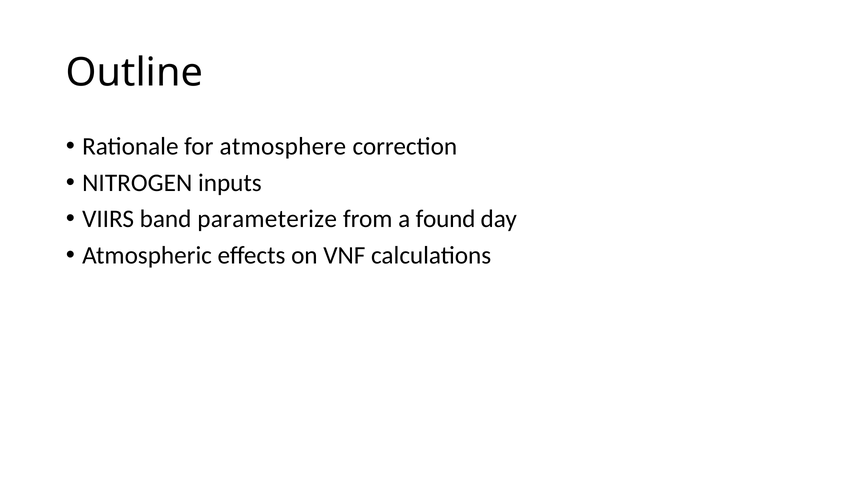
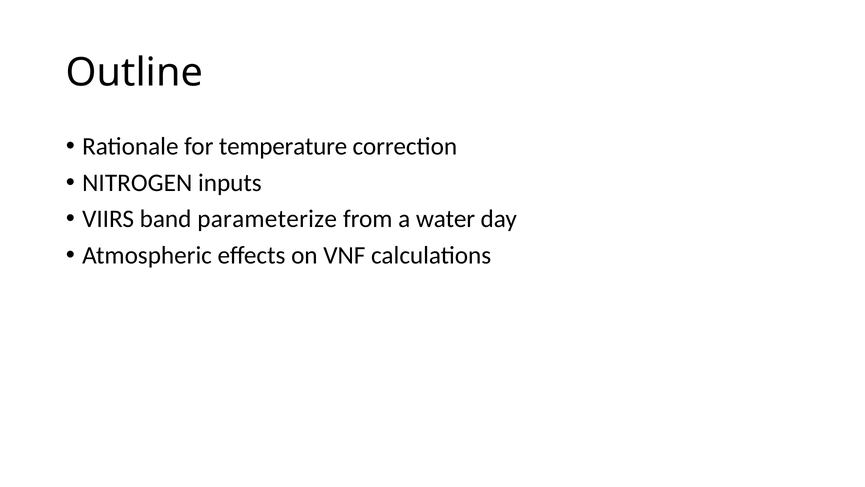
atmosphere: atmosphere -> temperature (283, 146)
found: found -> water (445, 219)
